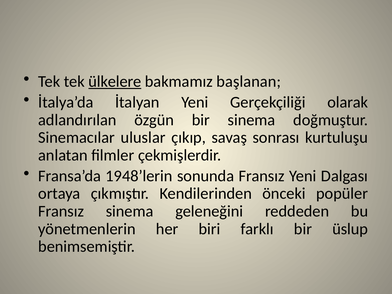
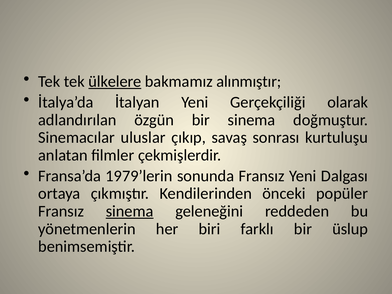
başlanan: başlanan -> alınmıştır (249, 82)
1948’lerin: 1948’lerin -> 1979’lerin (139, 176)
sinema underline: none -> present (130, 211)
